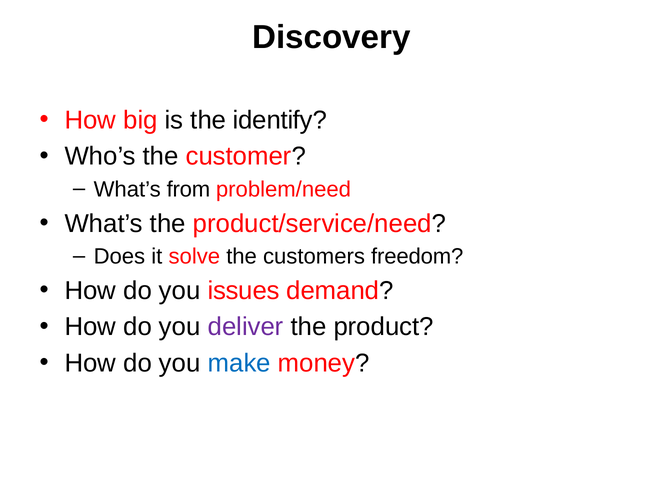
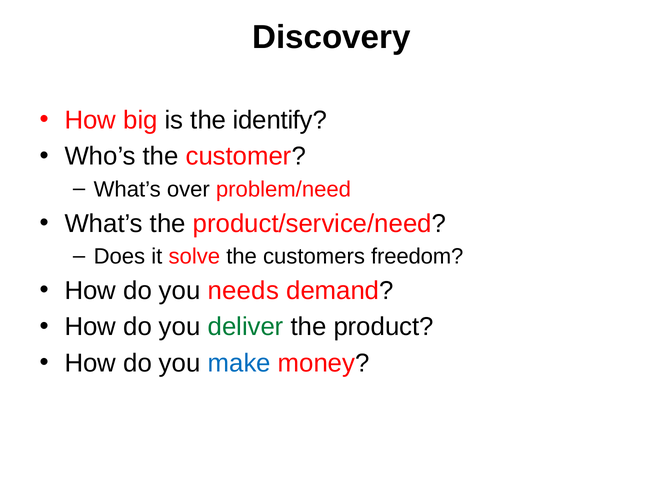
from: from -> over (188, 189)
issues: issues -> needs (243, 290)
deliver colour: purple -> green (246, 326)
